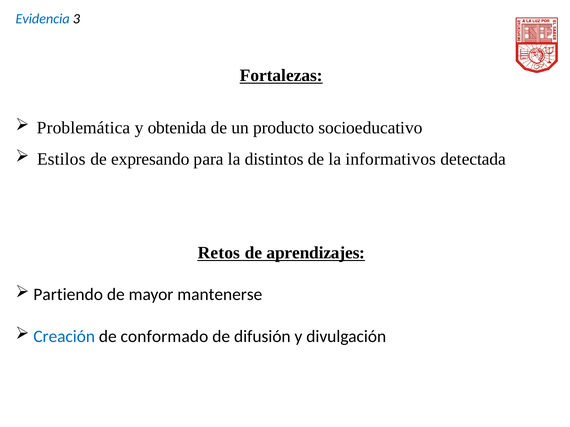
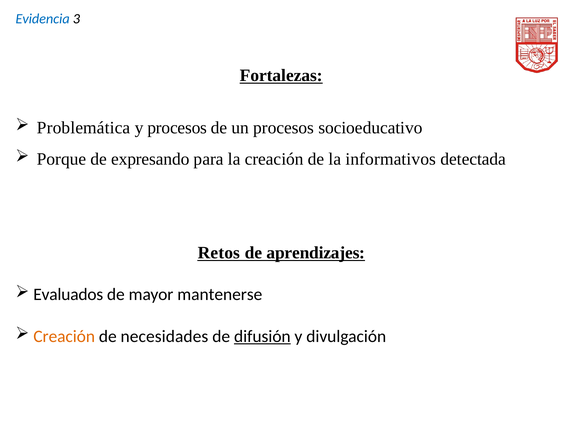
y obtenida: obtenida -> procesos (177, 128)
un producto: producto -> procesos (284, 128)
Estilos: Estilos -> Porque (62, 159)
la distintos: distintos -> creación (274, 159)
Partiendo: Partiendo -> Evaluados (68, 295)
Creación colour: blue -> orange (64, 337)
conformado: conformado -> necesidades (164, 337)
difusión underline: none -> present (262, 337)
